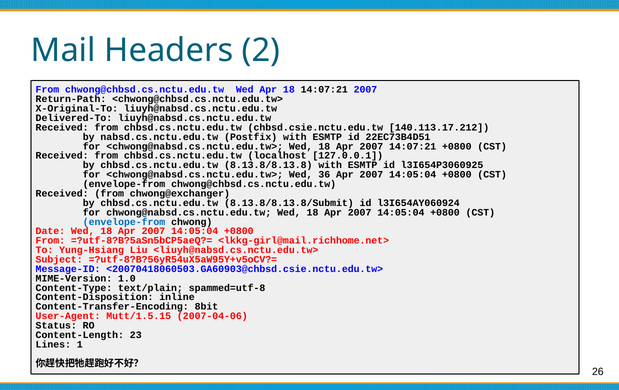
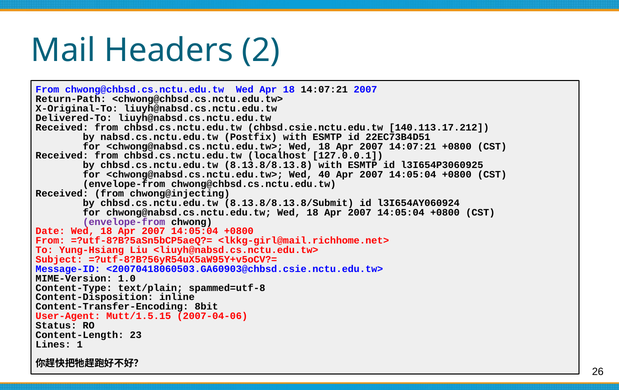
36: 36 -> 40 (324, 175)
chwong@exchanger: chwong@exchanger -> chwong@injecting (180, 193)
envelope-from colour: blue -> purple (124, 222)
